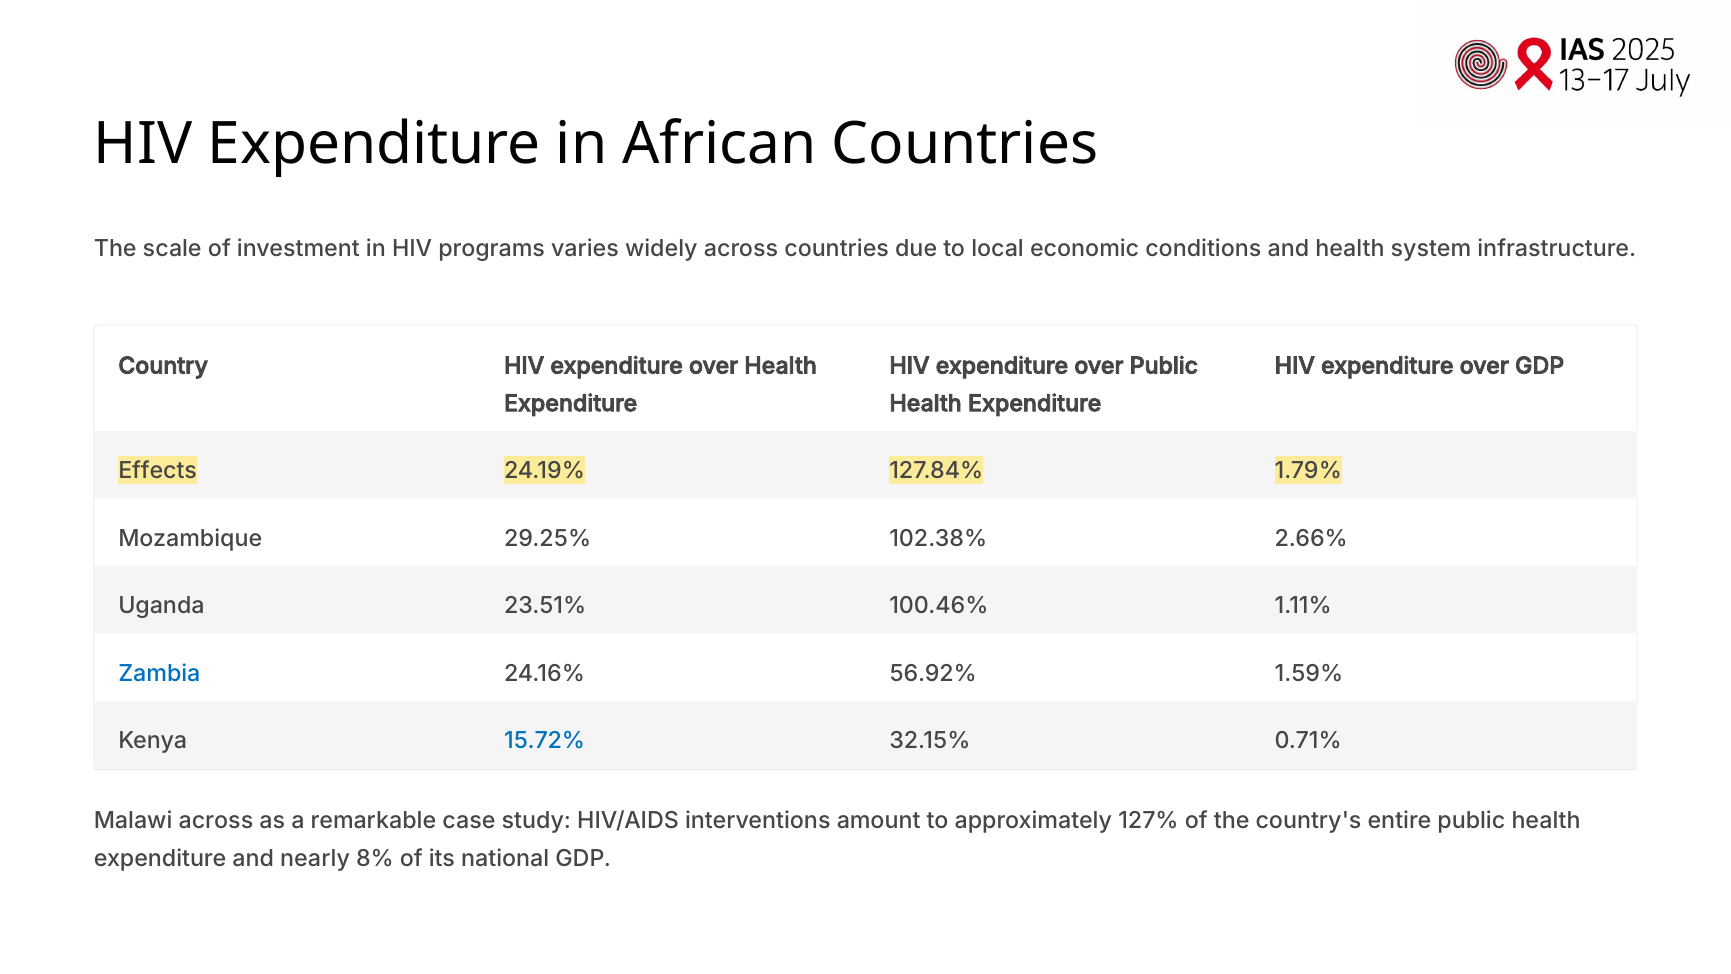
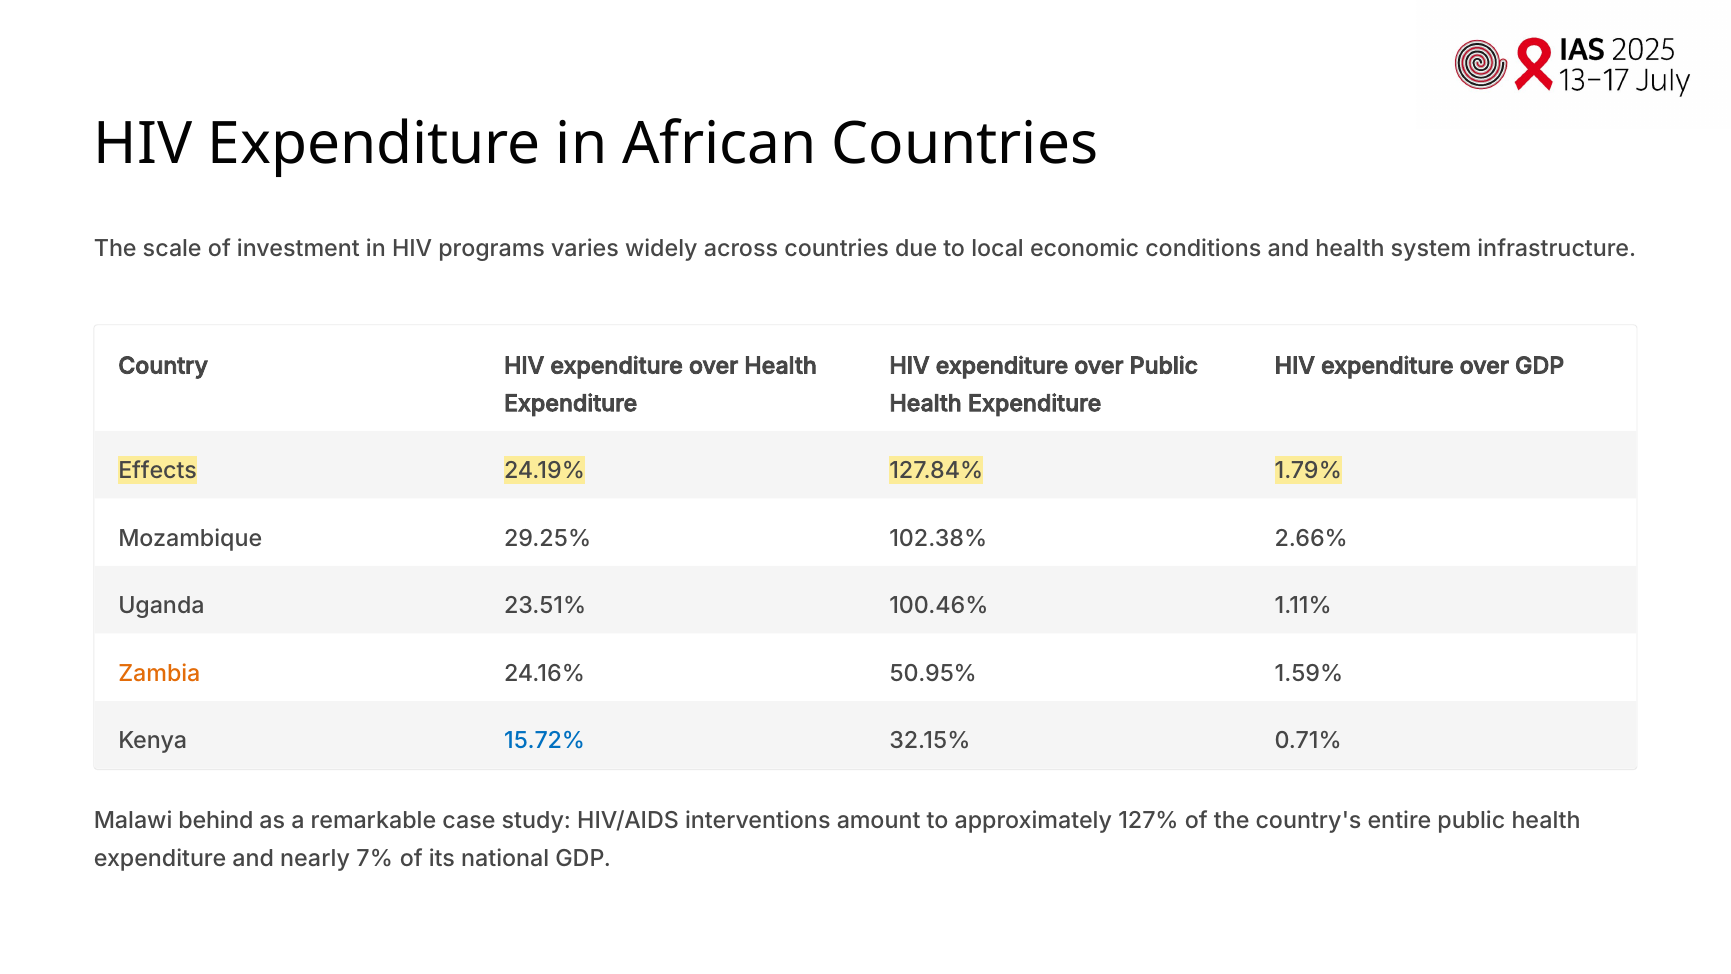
Zambia colour: blue -> orange (159, 674)
56.92%: 56.92% -> 50.95% (933, 674)
Malawi across: across -> behind (216, 821)
8%: 8% -> 7% (375, 858)
